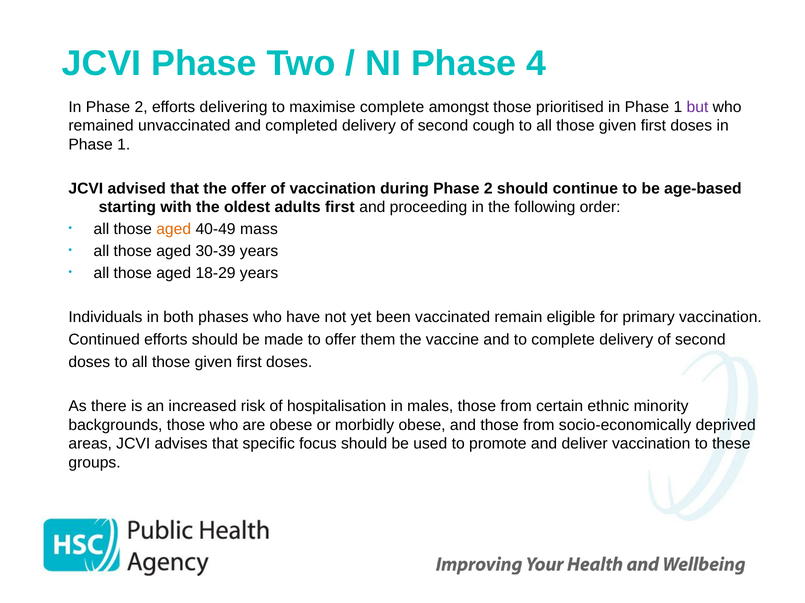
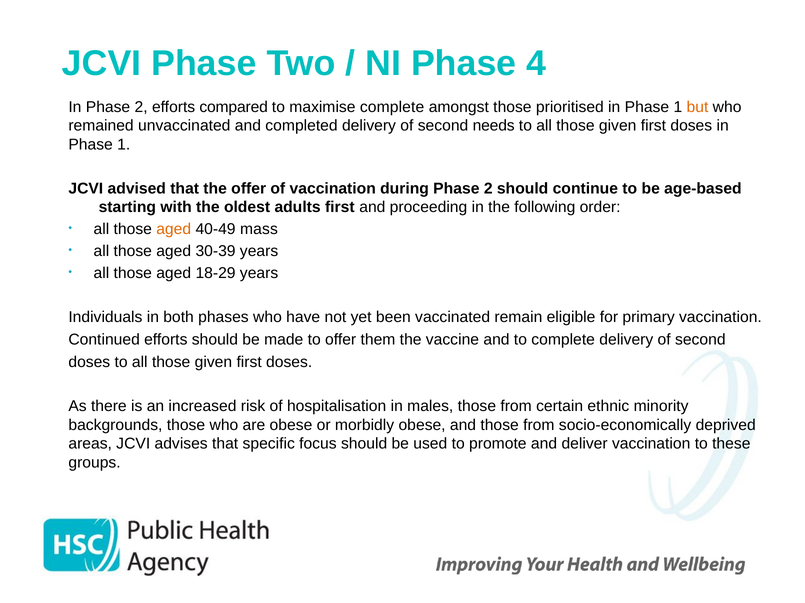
delivering: delivering -> compared (234, 107)
but colour: purple -> orange (697, 107)
cough: cough -> needs (494, 126)
